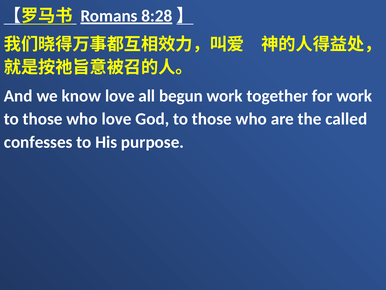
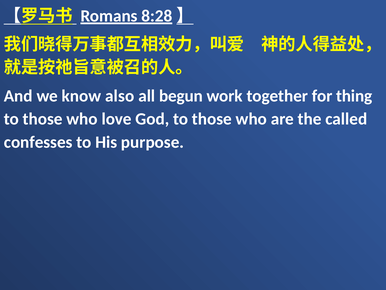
know love: love -> also (120, 96)
for work: work -> thing (354, 96)
